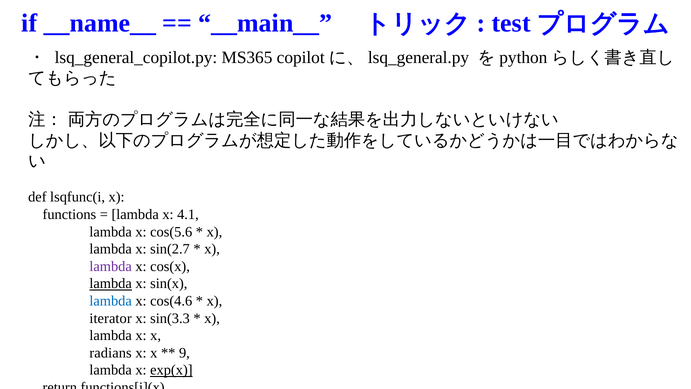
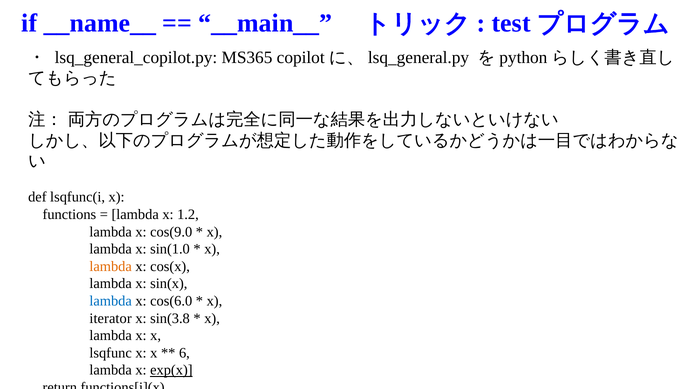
4.1: 4.1 -> 1.2 (188, 214)
cos(5.6: cos(5.6 -> cos(9.0 (171, 232)
sin(2.7: sin(2.7 -> sin(1.0 (170, 249)
lambda colour: purple -> orange (111, 266)
lambda underline: present -> none (111, 283)
cos(4.6: cos(4.6 -> cos(6.0 (171, 301)
sin(3.3: sin(3.3 -> sin(3.8 (170, 318)
radians: radians -> lsqfunc (111, 353)
9: 9 -> 6 (184, 353)
